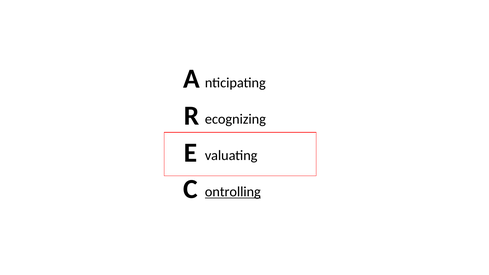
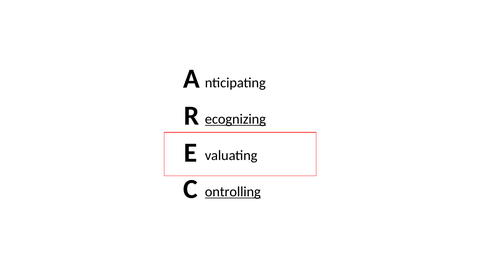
ecognizing underline: none -> present (235, 119)
